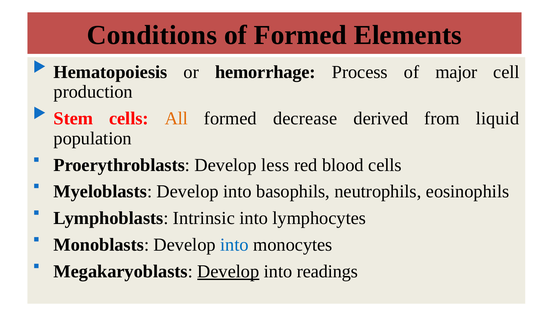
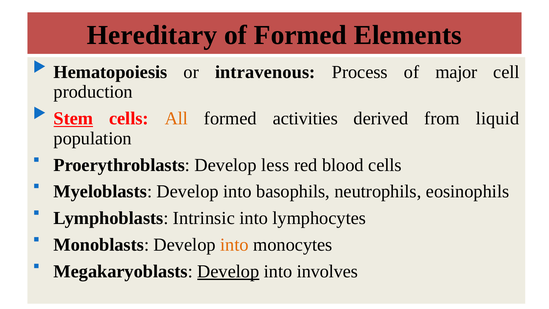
Conditions: Conditions -> Hereditary (152, 35)
hemorrhage: hemorrhage -> intravenous (265, 72)
Stem underline: none -> present (73, 118)
decrease: decrease -> activities (305, 118)
into colour: blue -> orange (234, 245)
readings: readings -> involves (327, 271)
